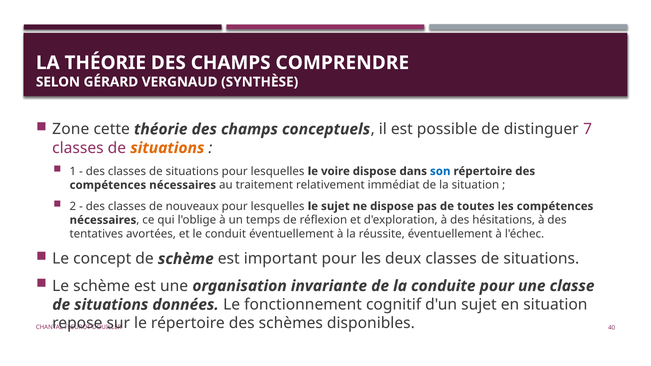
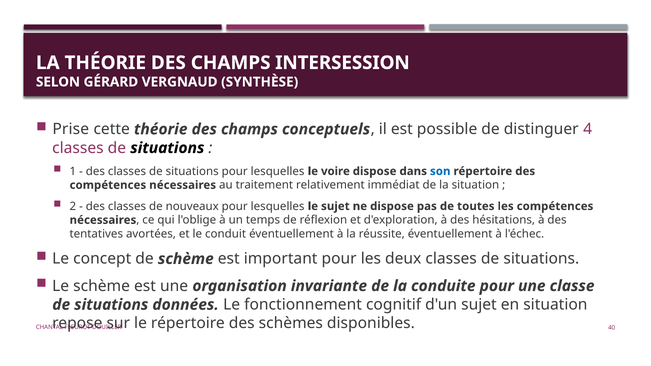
COMPRENDRE: COMPRENDRE -> INTERSESSION (342, 63)
Zone: Zone -> Prise (71, 129)
7: 7 -> 4 (588, 129)
situations colour: orange -> black (167, 148)
